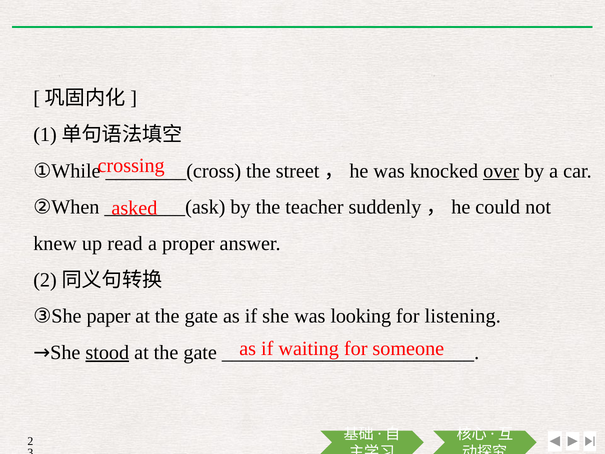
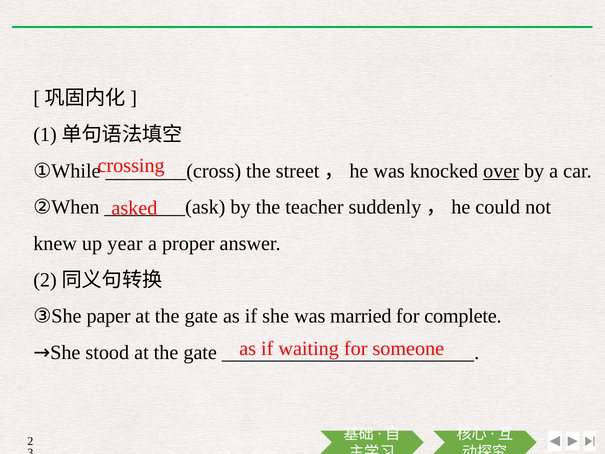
read: read -> year (125, 243)
looking: looking -> married (361, 316)
listening: listening -> complete (463, 316)
stood underline: present -> none (107, 352)
